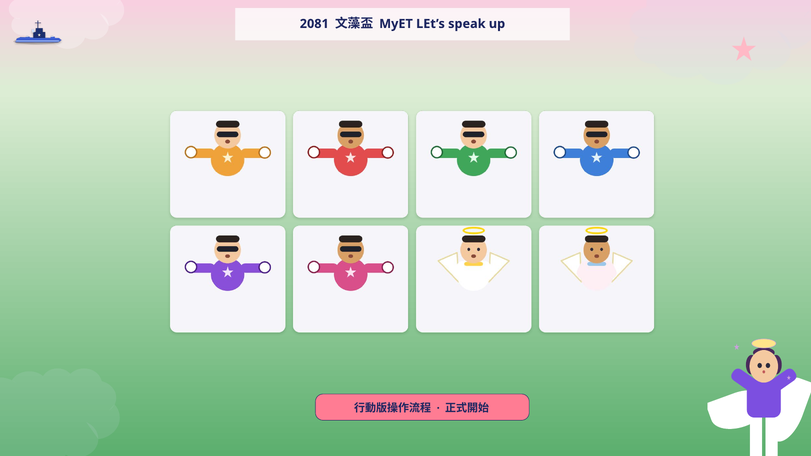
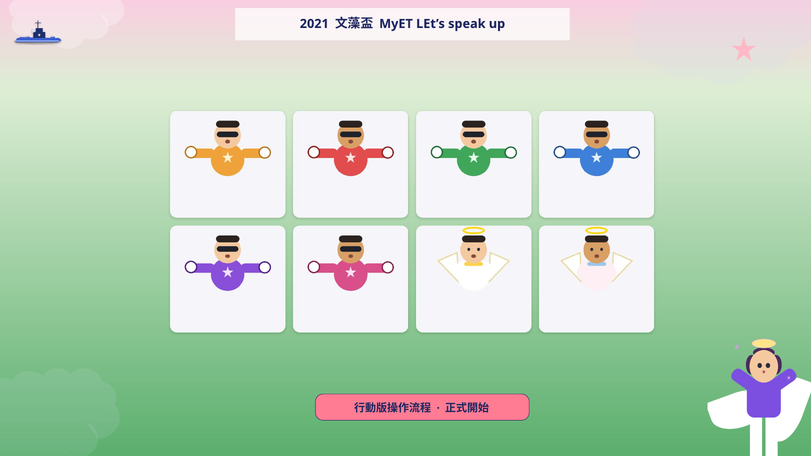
2081: 2081 -> 2021 (314, 24)
